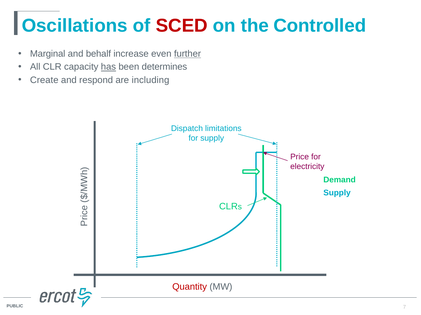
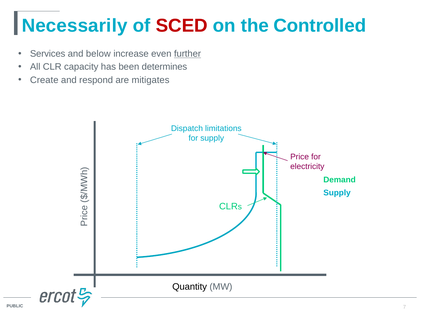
Oscillations: Oscillations -> Necessarily (75, 26)
Marginal: Marginal -> Services (48, 54)
behalf: behalf -> below (98, 54)
has underline: present -> none (108, 67)
including: including -> mitigates (151, 80)
Quantity colour: red -> black (190, 287)
